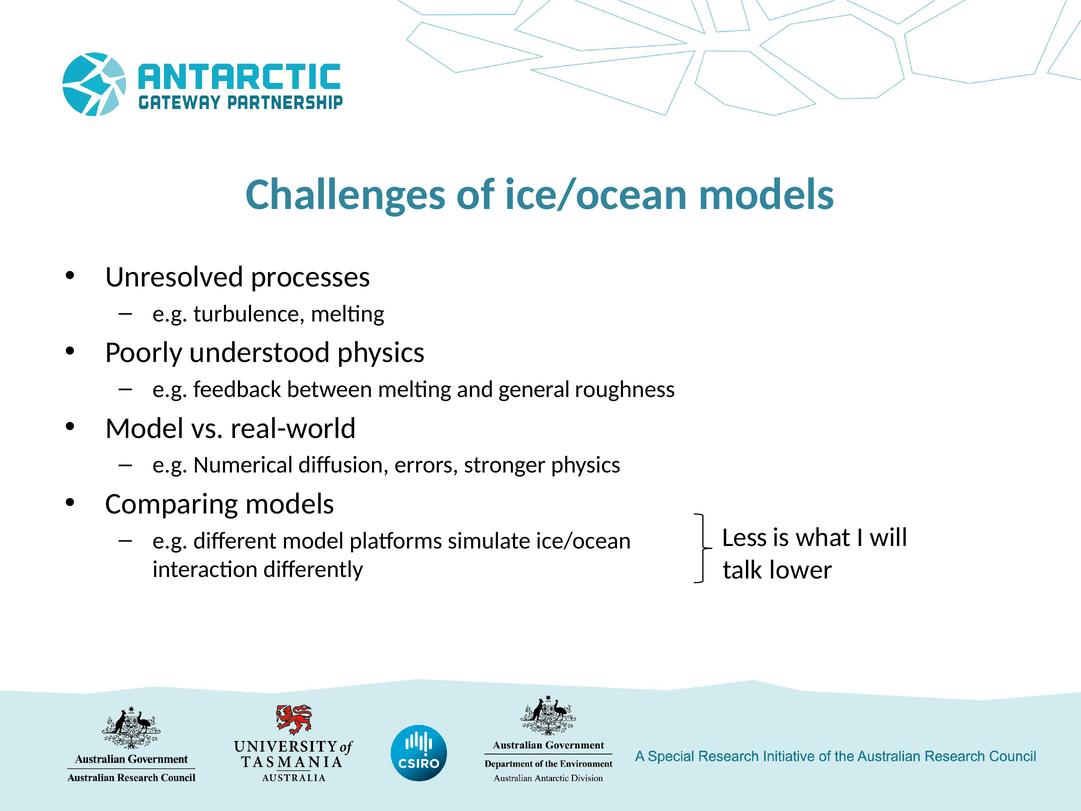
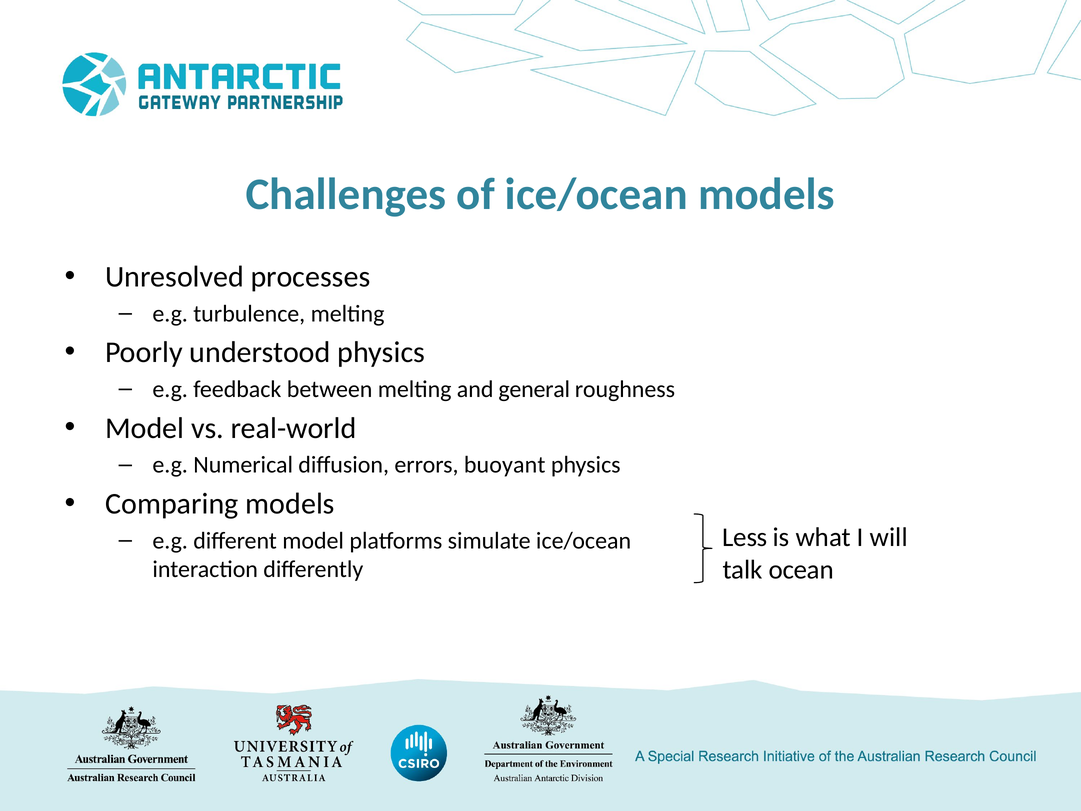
stronger: stronger -> buoyant (505, 465)
lower: lower -> ocean (801, 570)
